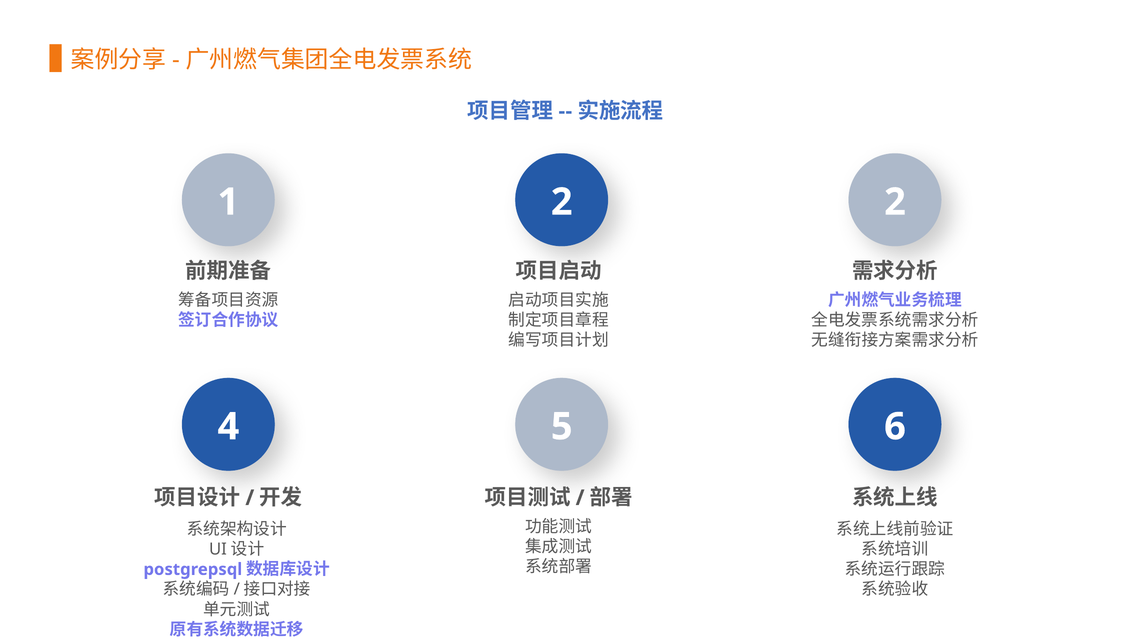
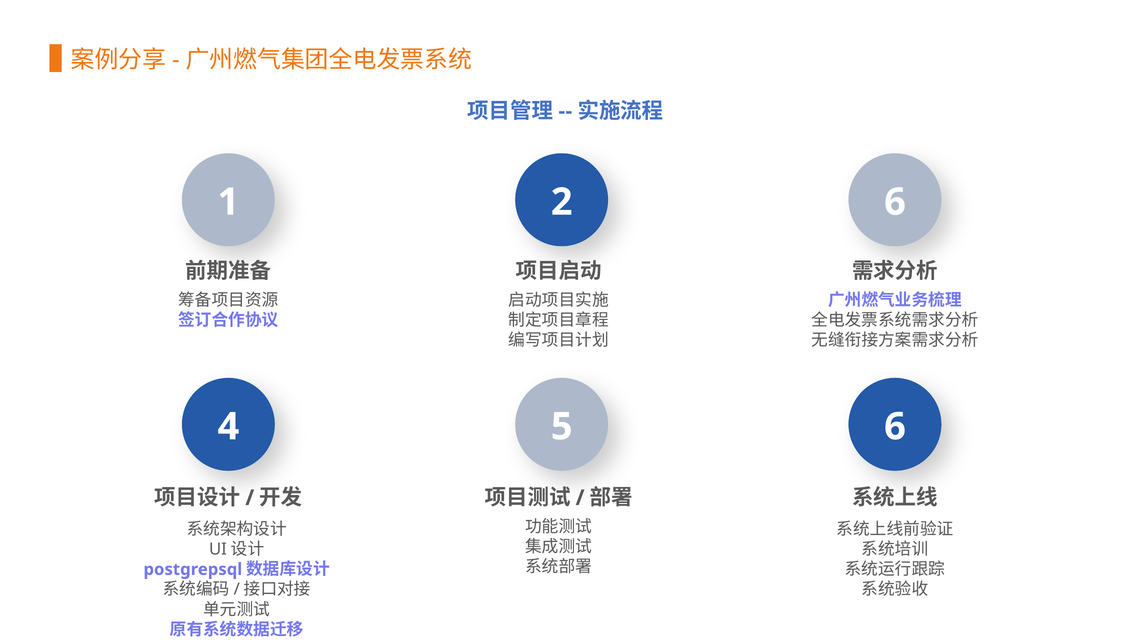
2 2: 2 -> 6 (895, 202)
